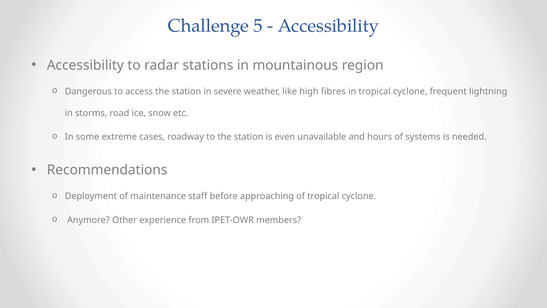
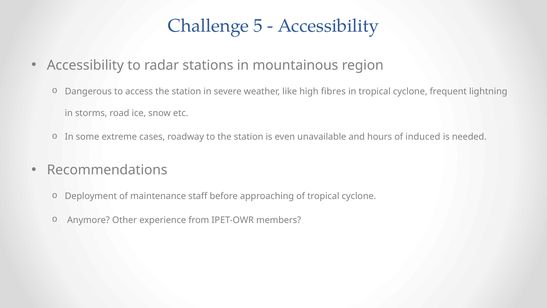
systems: systems -> induced (423, 137)
